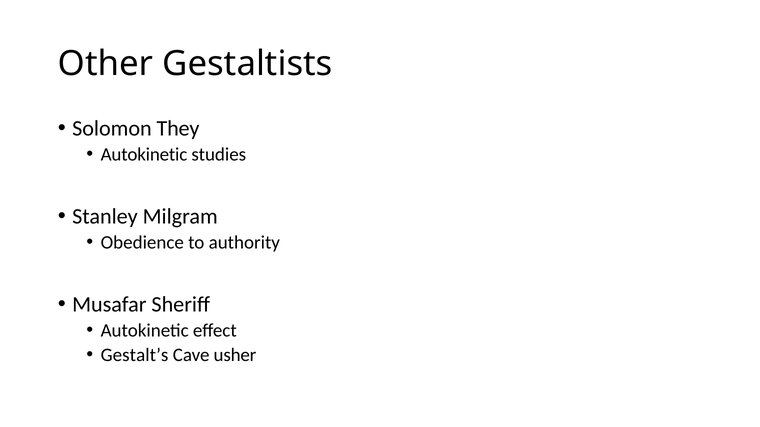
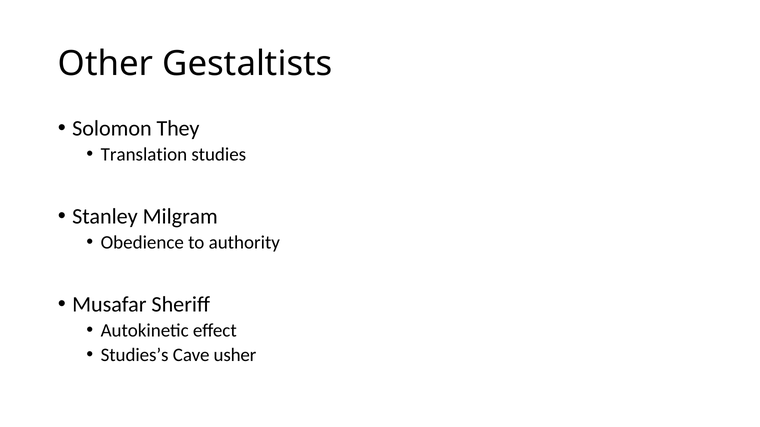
Autokinetic: Autokinetic -> Translation (144, 155)
Gestalt’s: Gestalt’s -> Studies’s (135, 355)
